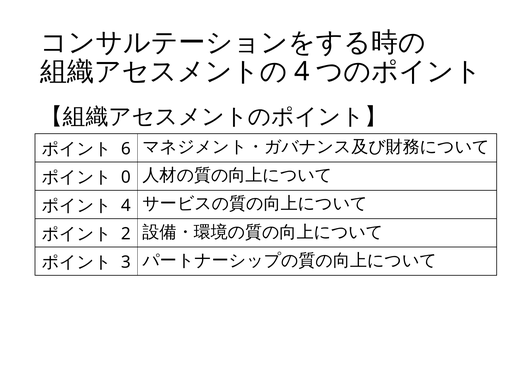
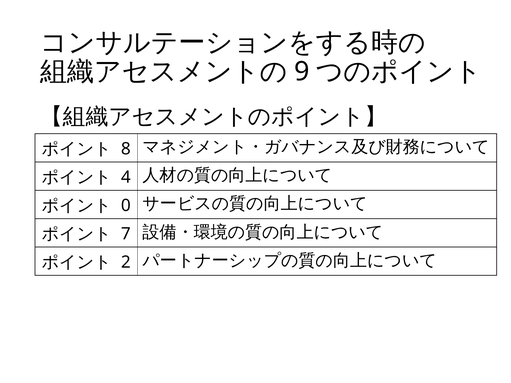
4: 4 -> 9 (302, 72)
6: 6 -> 8 (126, 149)
0: 0 -> 4 (126, 177)
4: 4 -> 0 (126, 206)
2: 2 -> 7 (126, 234)
3: 3 -> 2 (126, 262)
